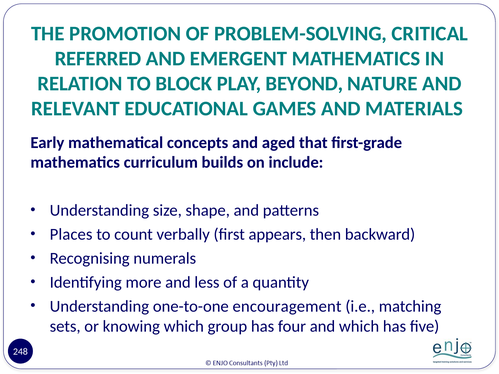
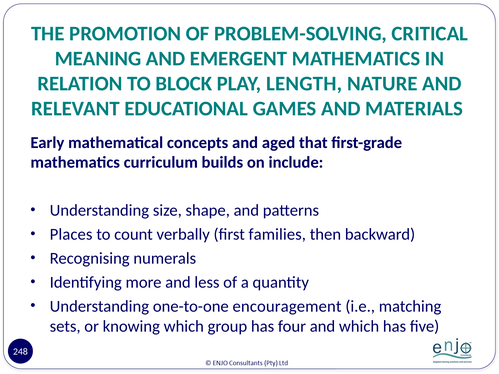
REFERRED: REFERRED -> MEANING (98, 59)
BEYOND: BEYOND -> LENGTH (304, 84)
appears: appears -> families (277, 235)
